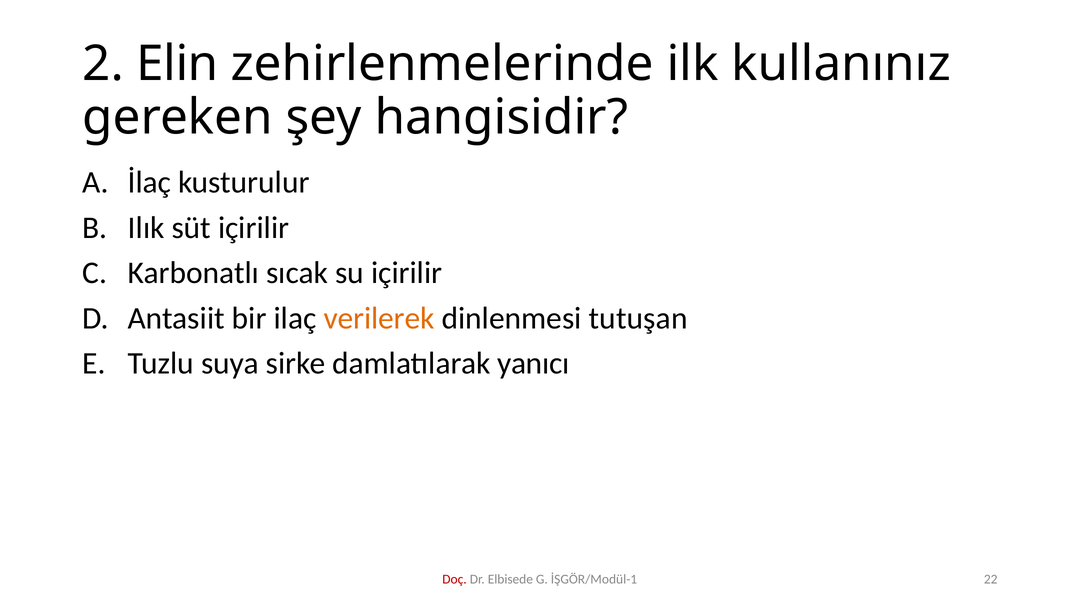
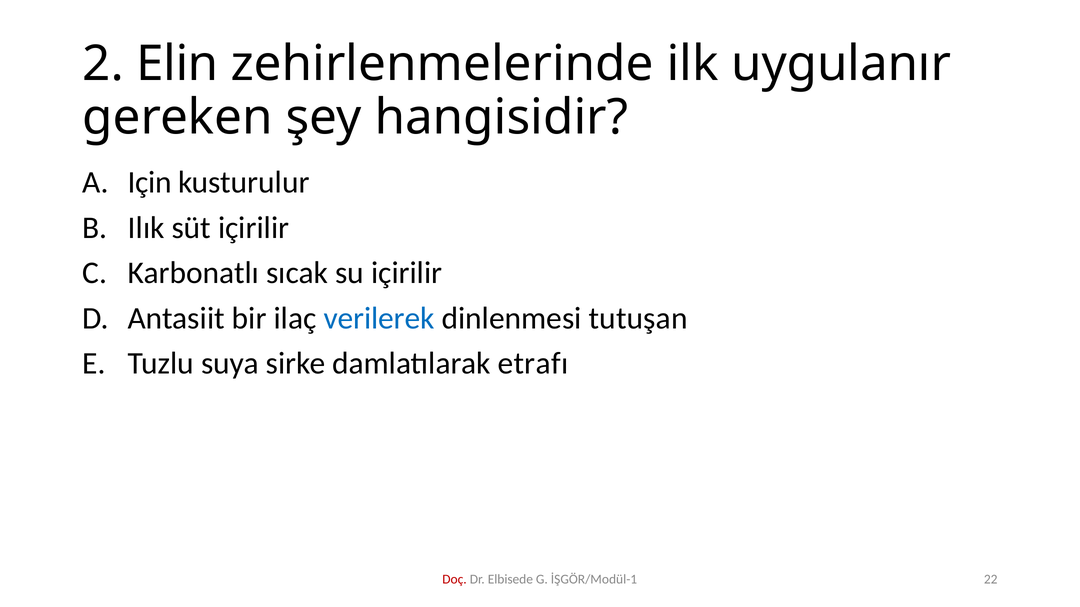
kullanınız: kullanınız -> uygulanır (841, 64)
İlaç: İlaç -> Için (150, 183)
verilerek colour: orange -> blue (379, 318)
yanıcı: yanıcı -> etrafı (533, 364)
